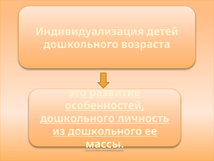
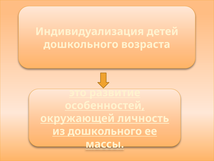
дошкольного: дошкольного -> окружающей (77, 118)
